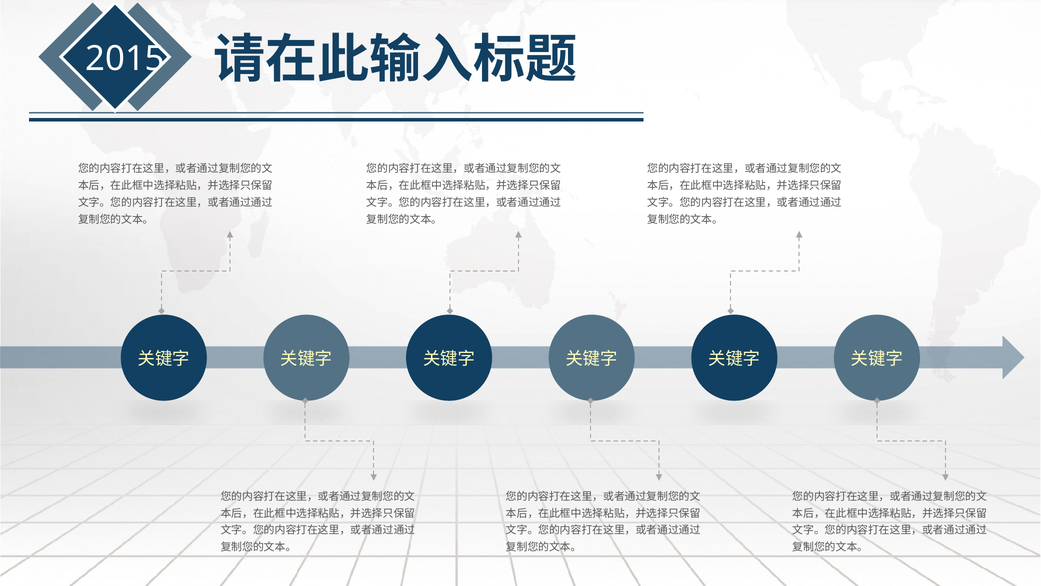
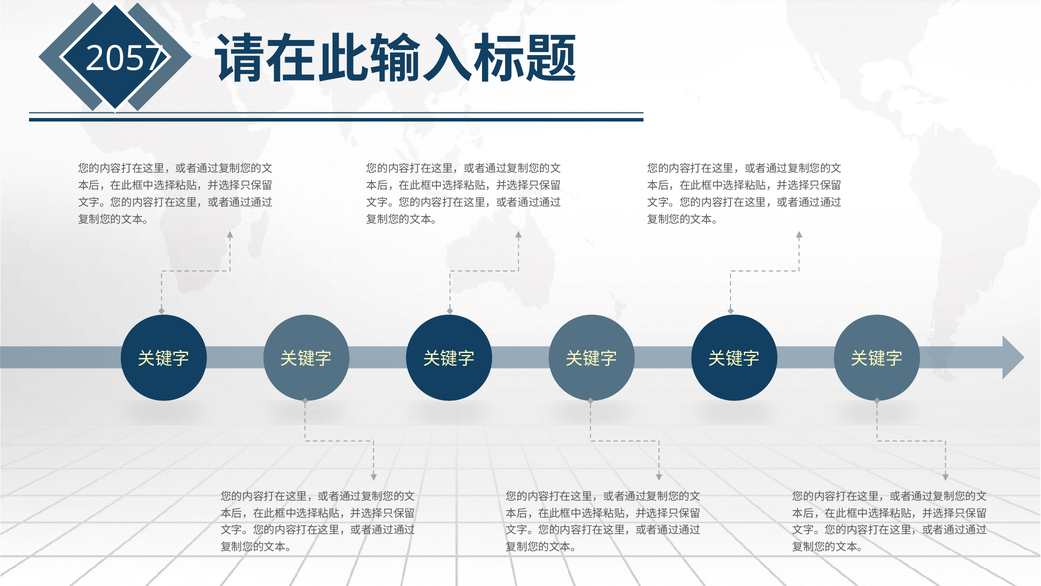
2015: 2015 -> 2057 (125, 59)
